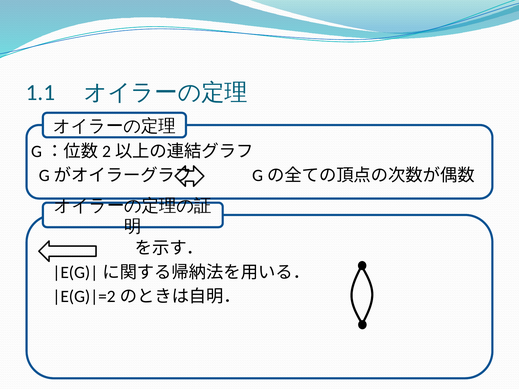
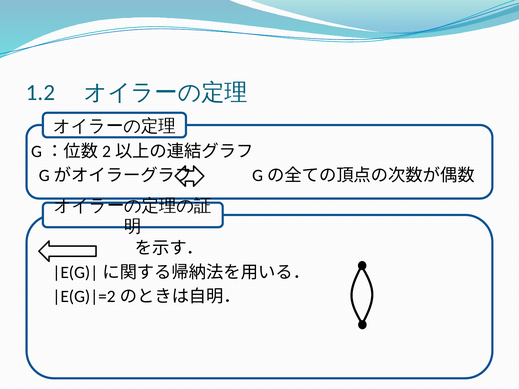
1.1: 1.1 -> 1.2 (41, 93)
